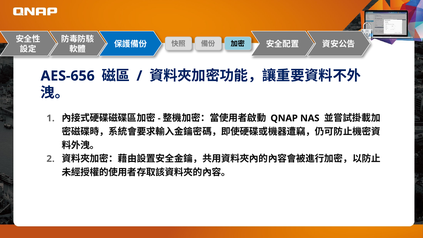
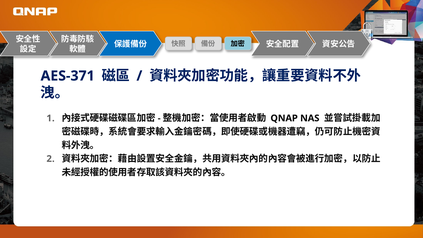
AES-656: AES-656 -> AES-371 (68, 76)
